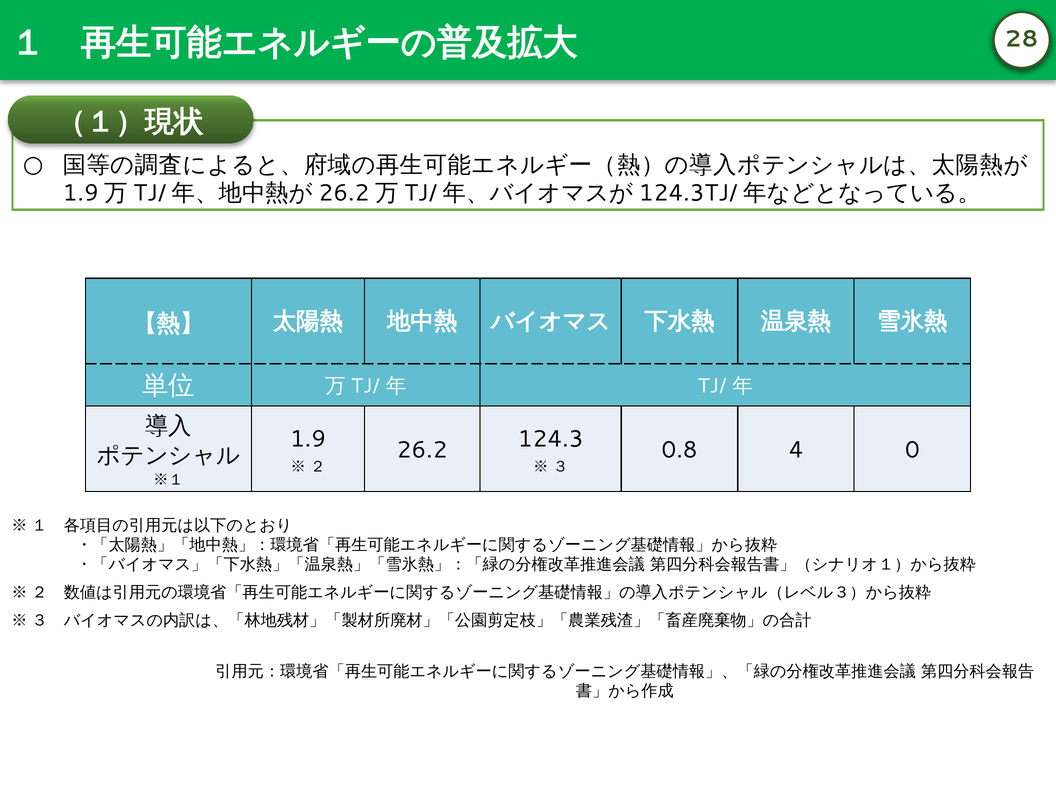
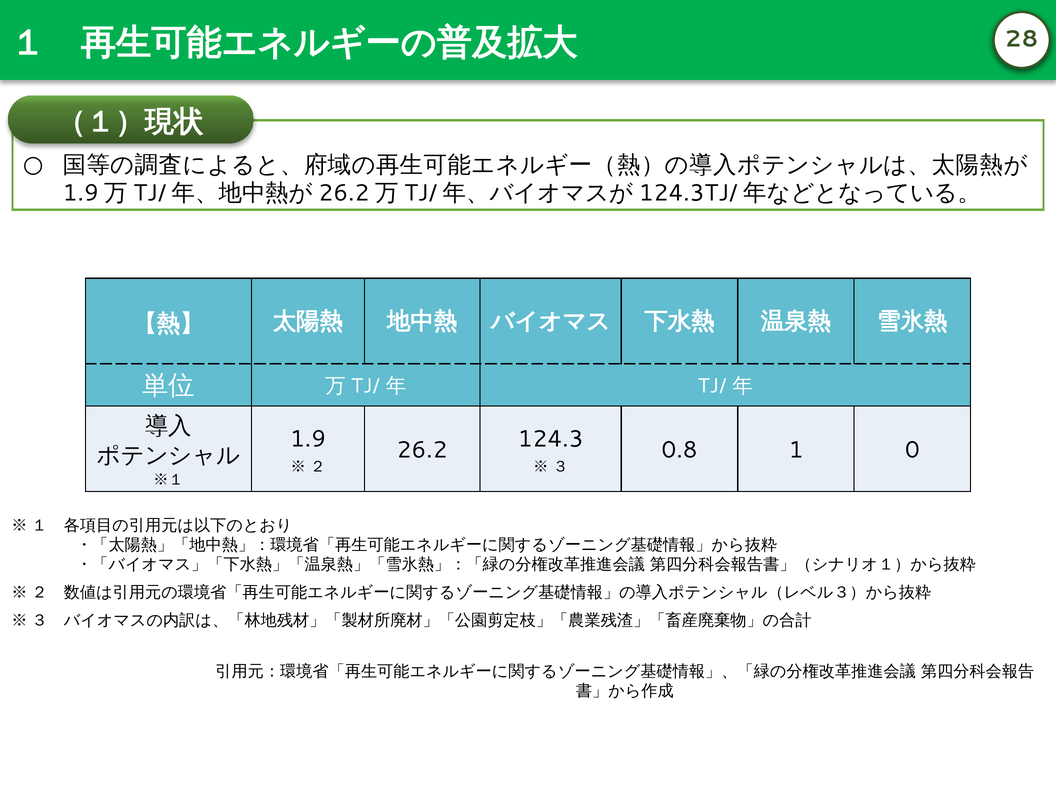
4: 4 -> 1 (796, 450)
